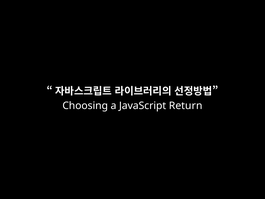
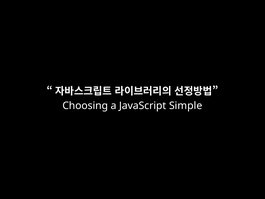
Return: Return -> Simple (186, 105)
